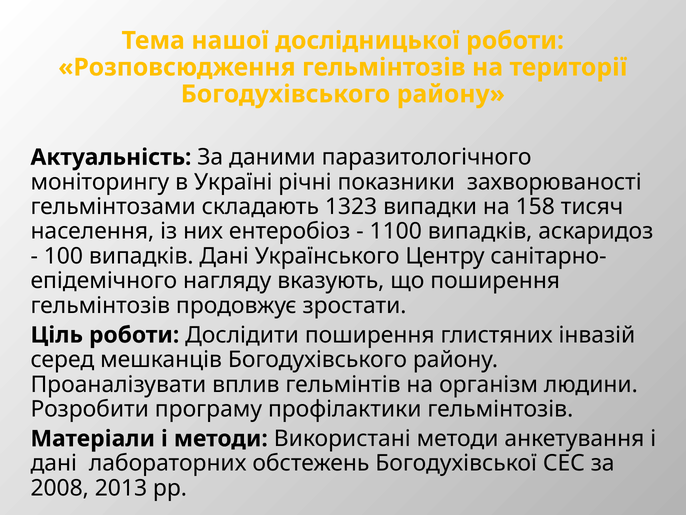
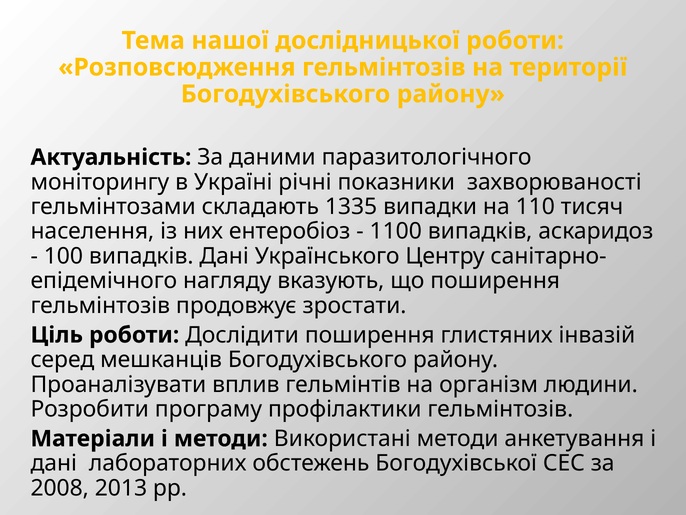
1323: 1323 -> 1335 (351, 206)
158: 158 -> 110 (535, 206)
